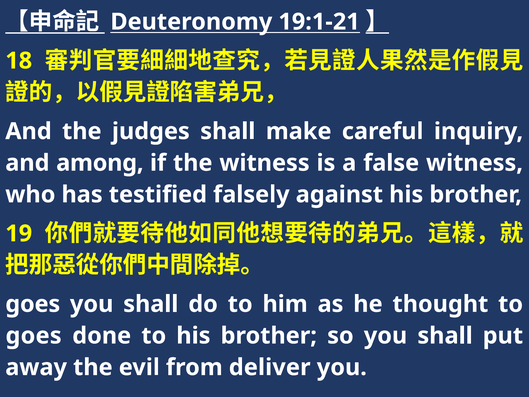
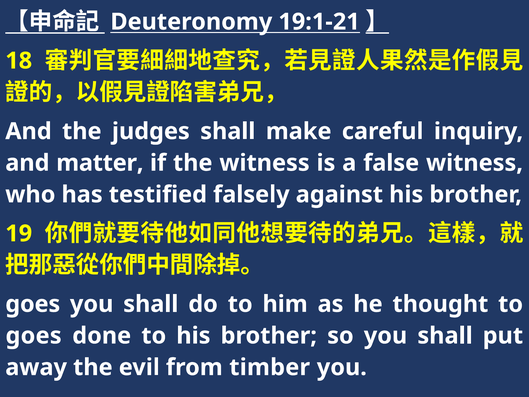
among: among -> matter (100, 163)
deliver: deliver -> timber (270, 367)
